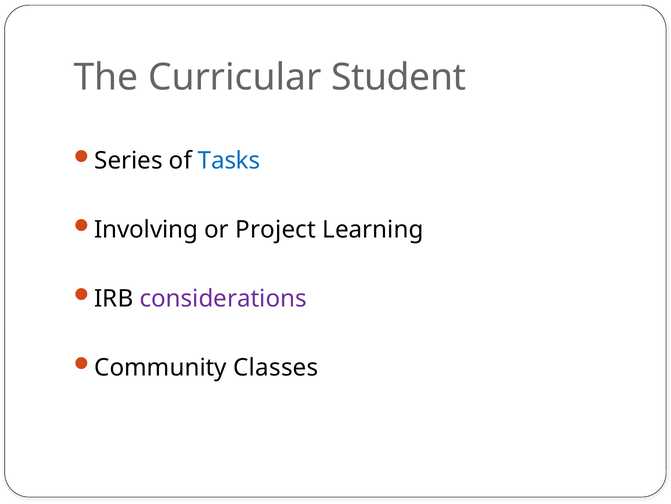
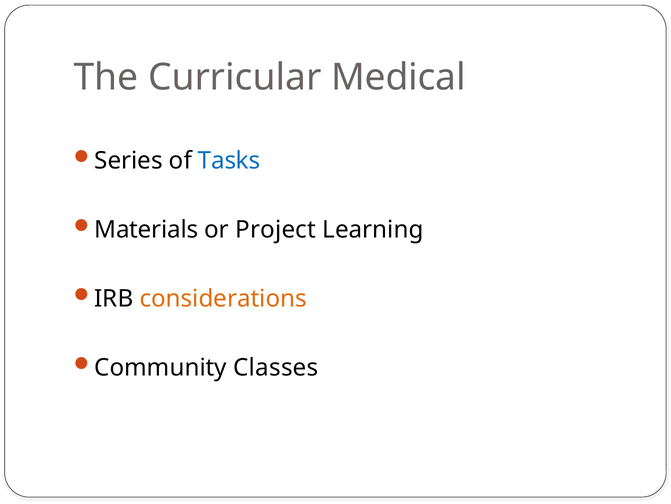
Student: Student -> Medical (399, 78)
Involving: Involving -> Materials (146, 229)
considerations colour: purple -> orange (223, 298)
